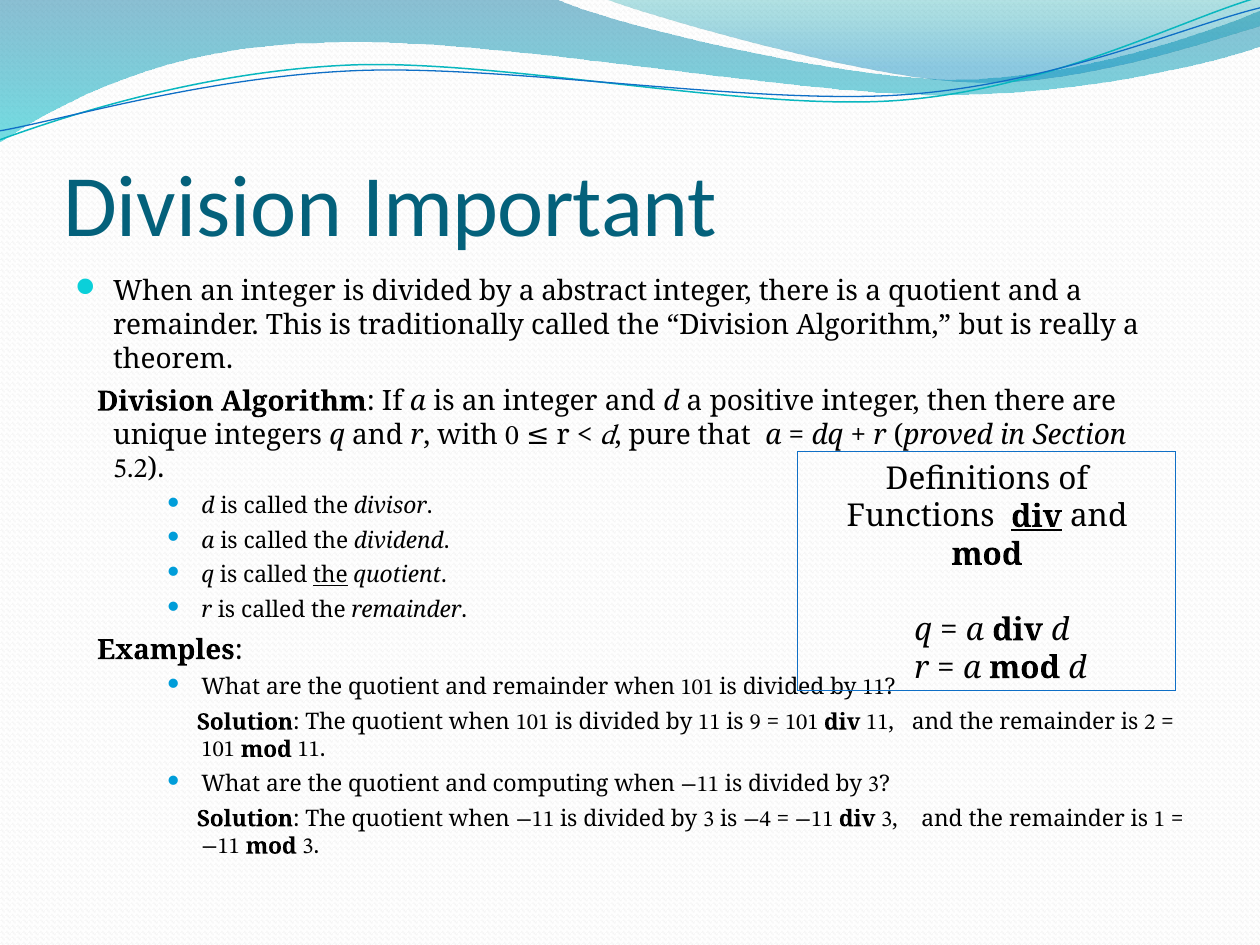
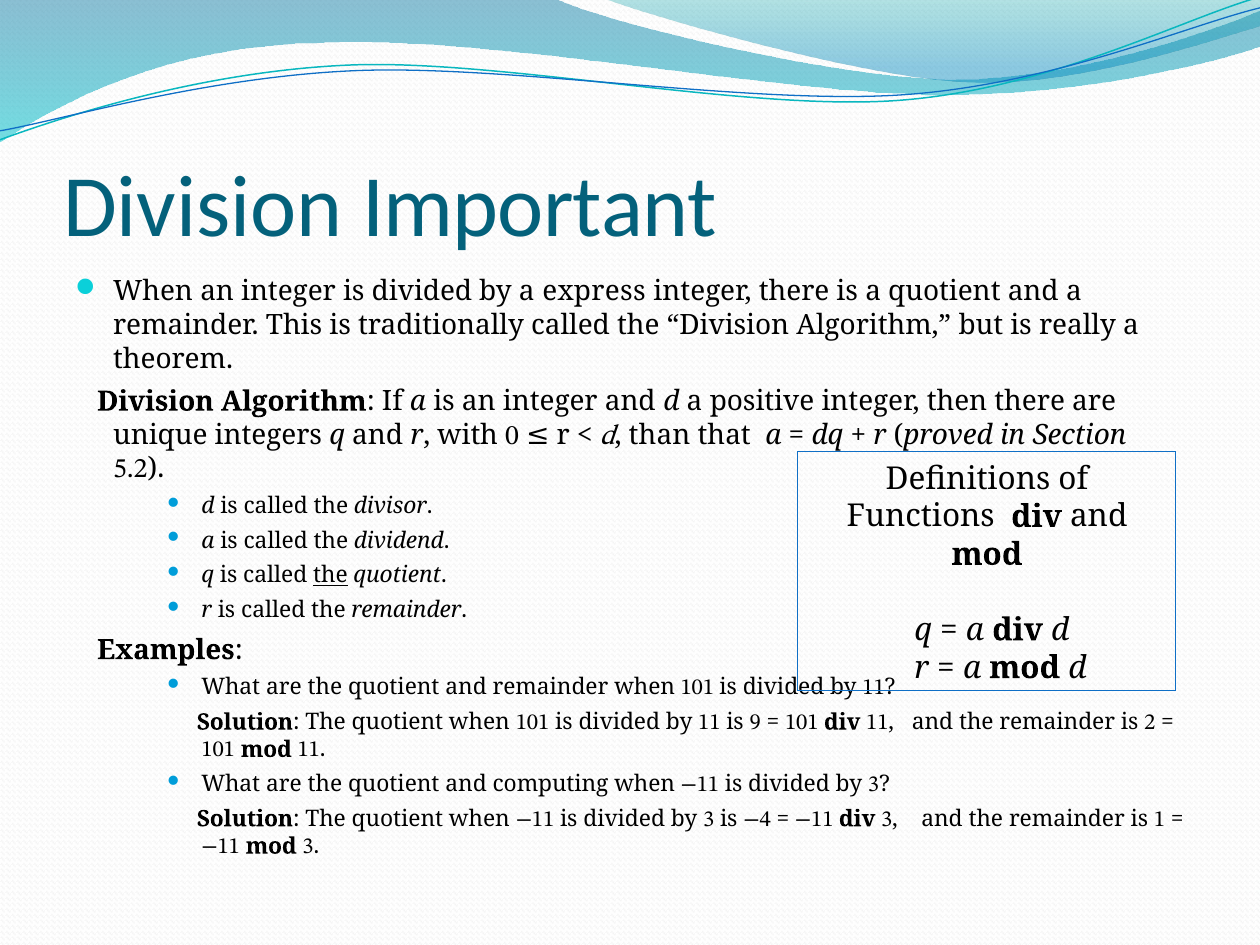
abstract: abstract -> express (594, 292)
pure: pure -> than (660, 435)
div underline: present -> none (1037, 517)
